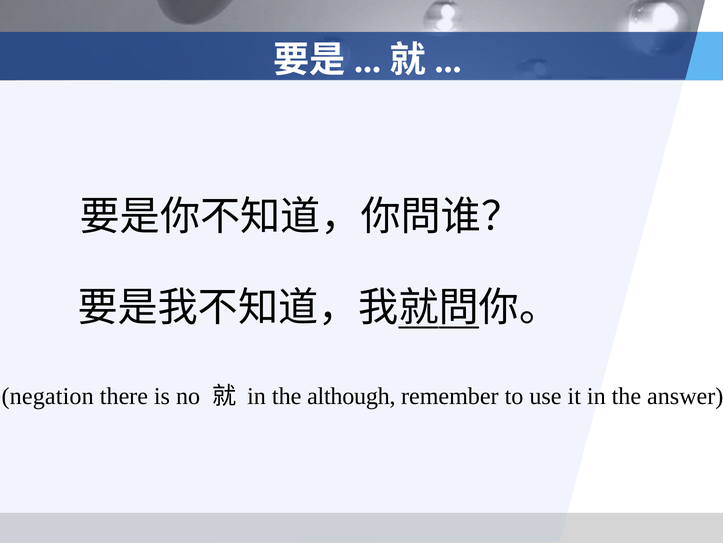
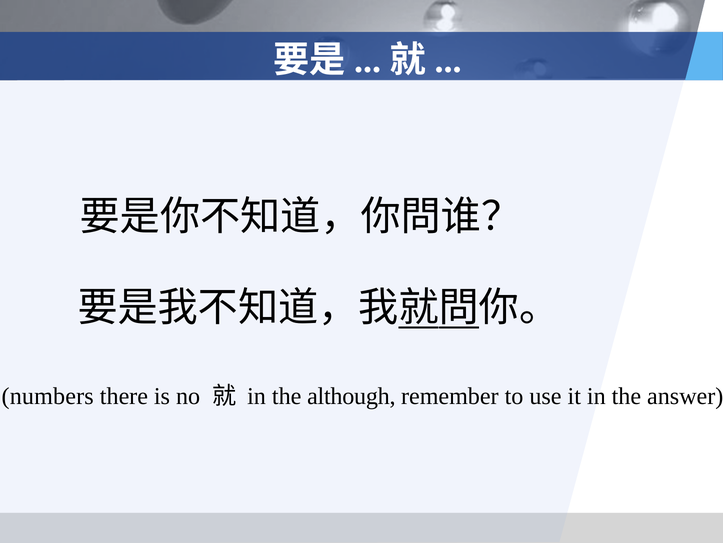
negation: negation -> numbers (48, 396)
